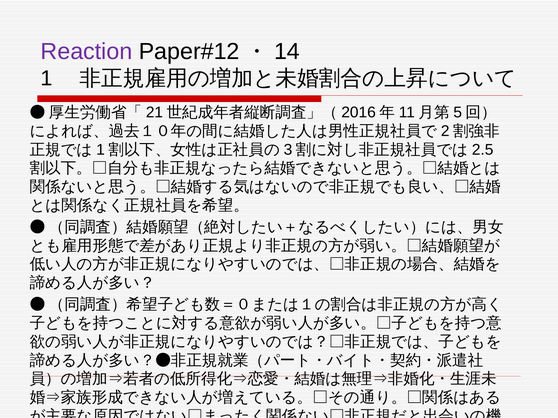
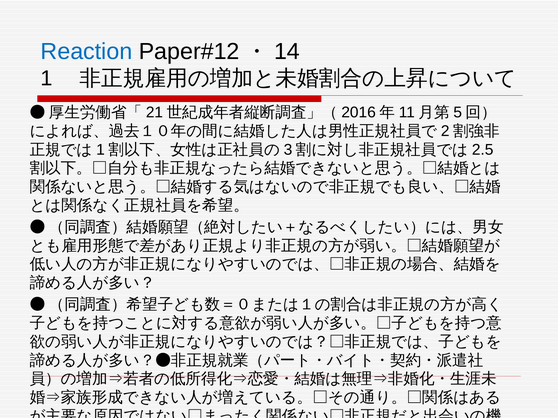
Reaction colour: purple -> blue (86, 52)
